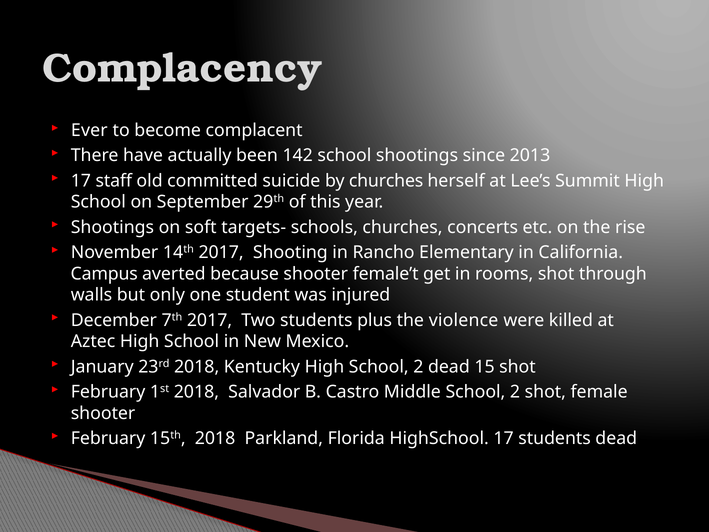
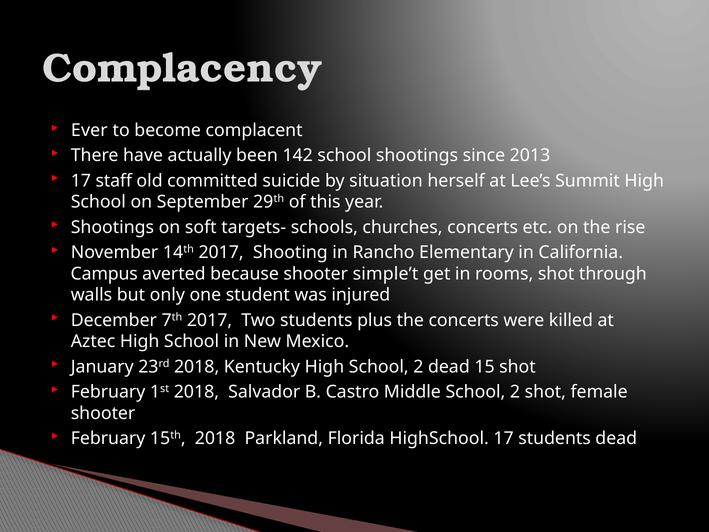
by churches: churches -> situation (386, 181)
female’t: female’t -> simple’t (386, 274)
the violence: violence -> concerts (464, 320)
